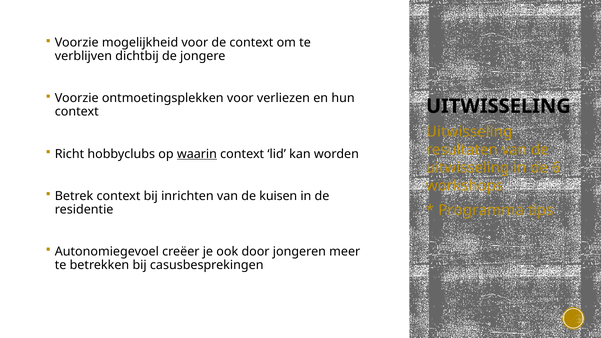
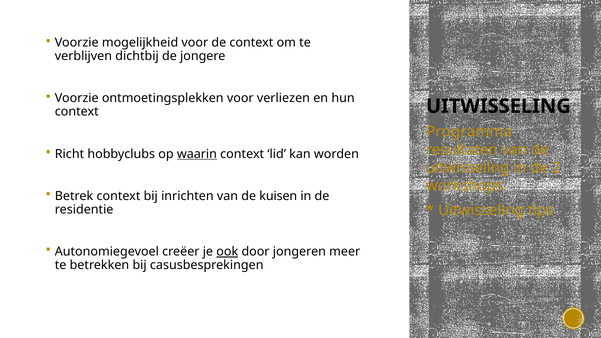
Uitwisseling: Uitwisseling -> Programma (469, 132)
6: 6 -> 2 (556, 168)
Programma: Programma -> Uitwisseling (481, 210)
ook underline: none -> present (227, 252)
